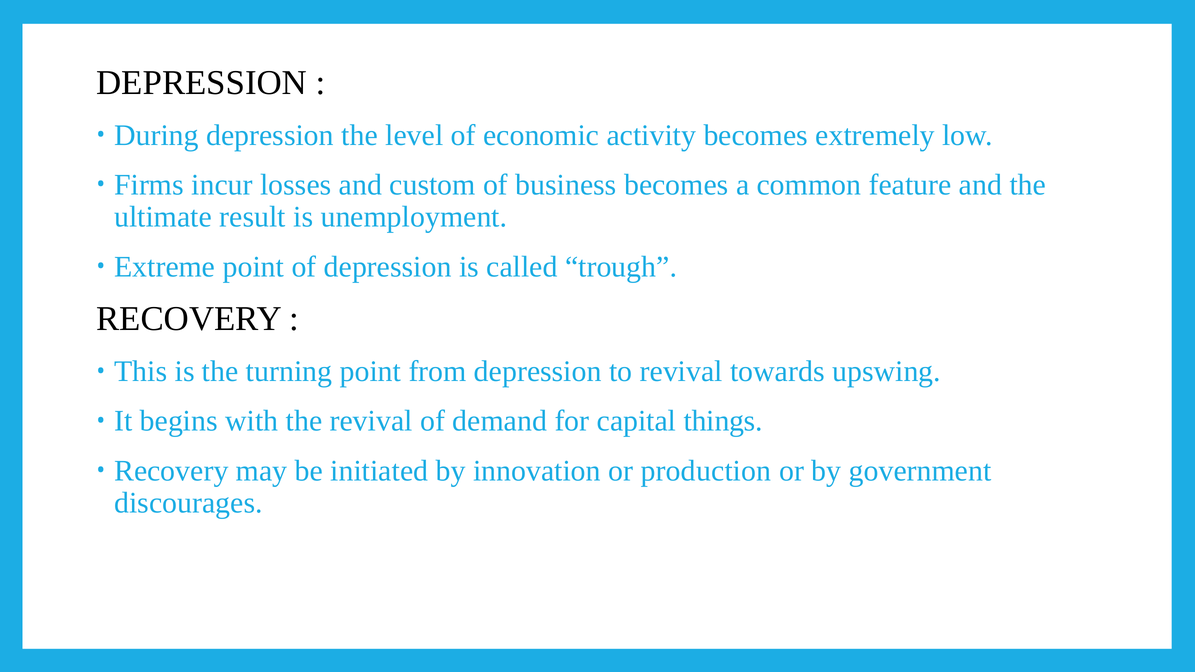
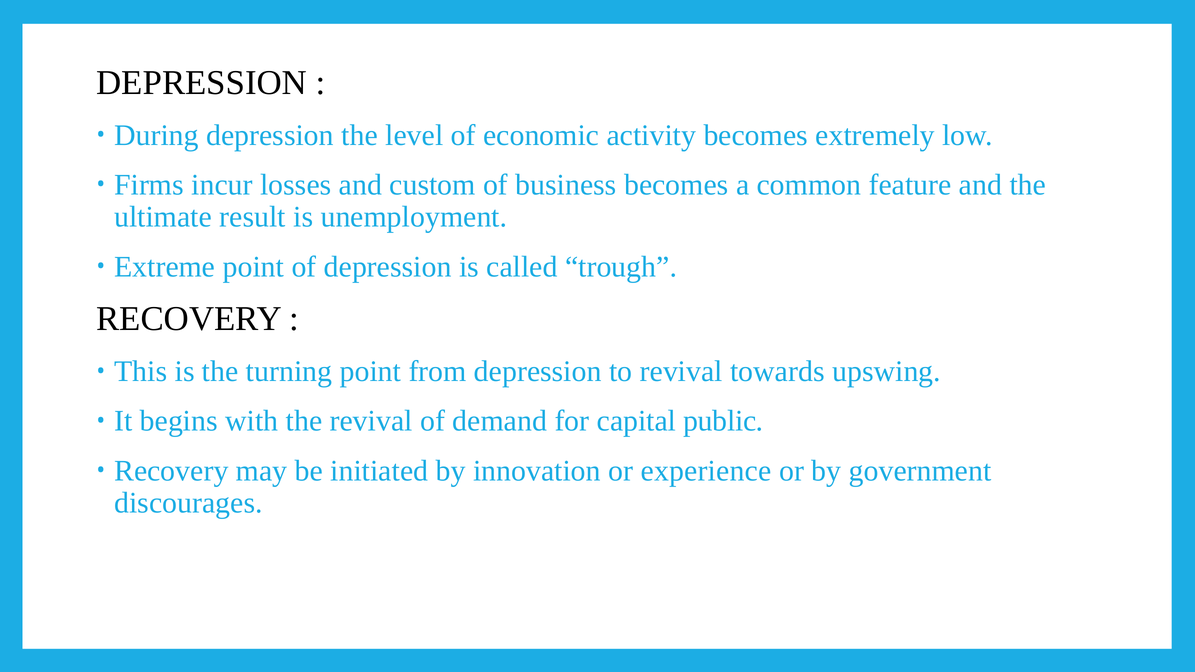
things: things -> public (723, 421)
production: production -> experience (706, 471)
